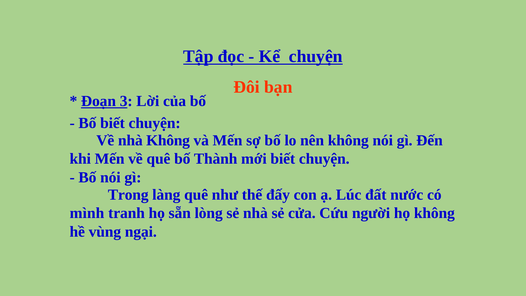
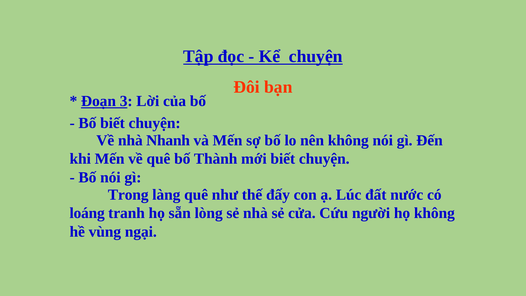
nhà Không: Không -> Nhanh (168, 140)
mình: mình -> loáng (87, 213)
